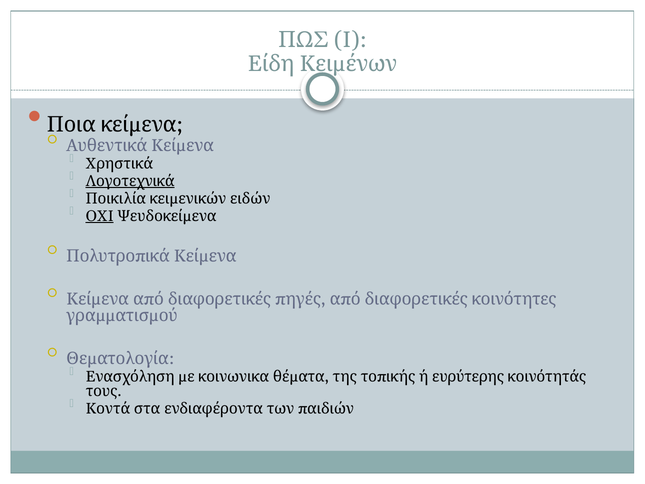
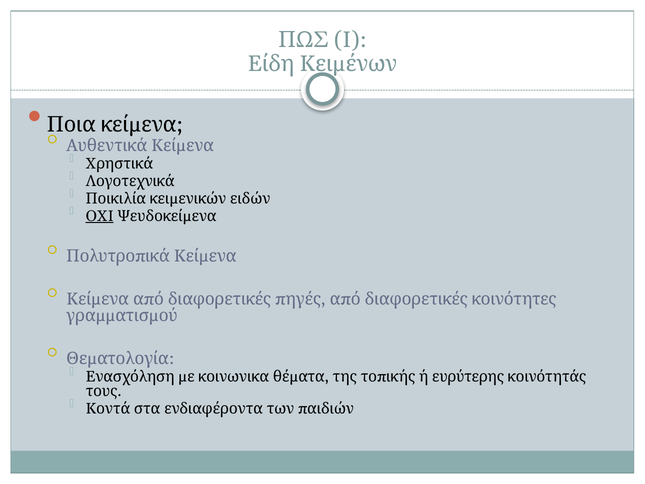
Λογοτεχνικά underline: present -> none (130, 181)
